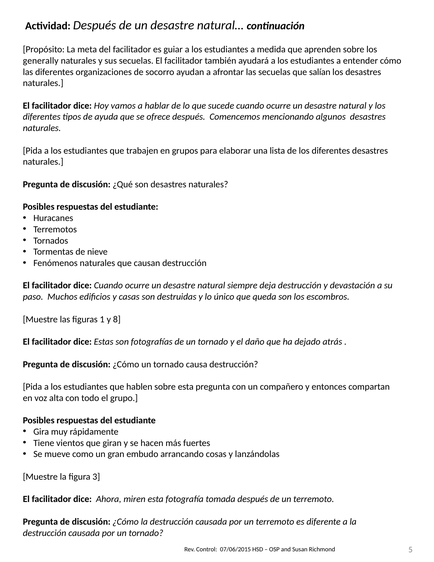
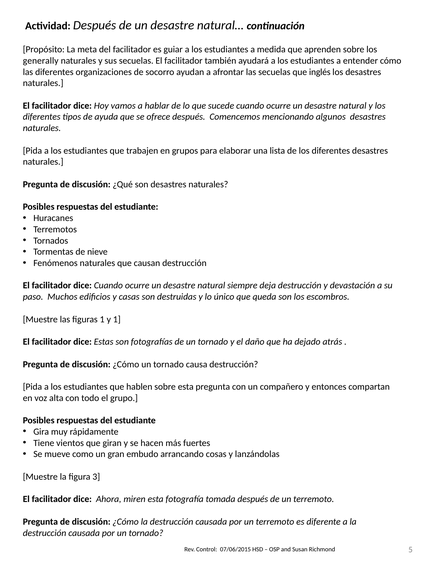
salían: salían -> inglés (320, 72)
y 8: 8 -> 1 (117, 319)
